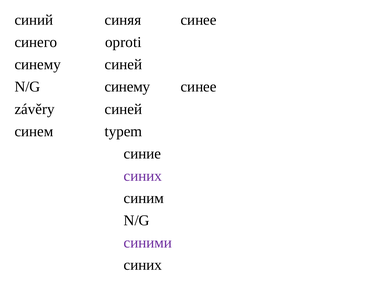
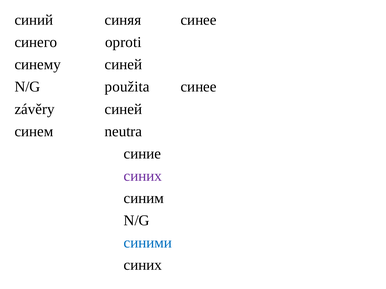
N/G синему: синему -> použita (127, 87)
typem: typem -> neutra (123, 132)
синими colour: purple -> blue (148, 243)
